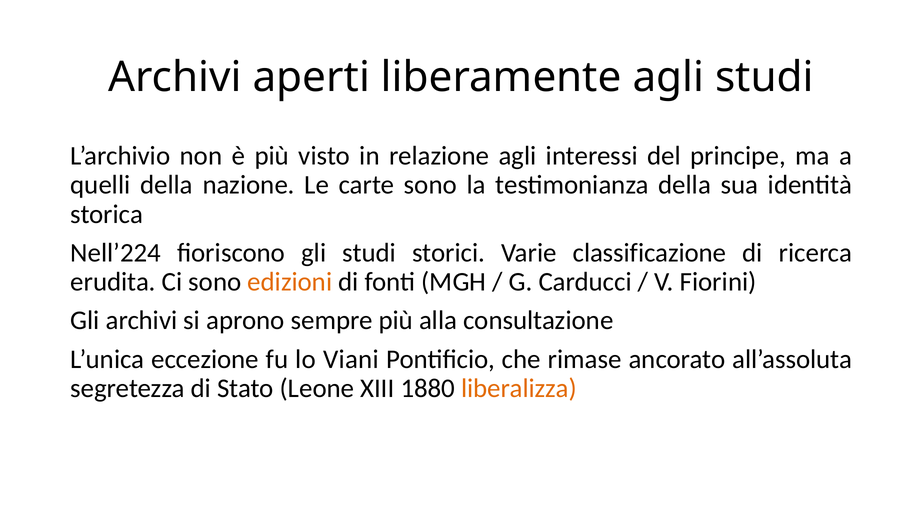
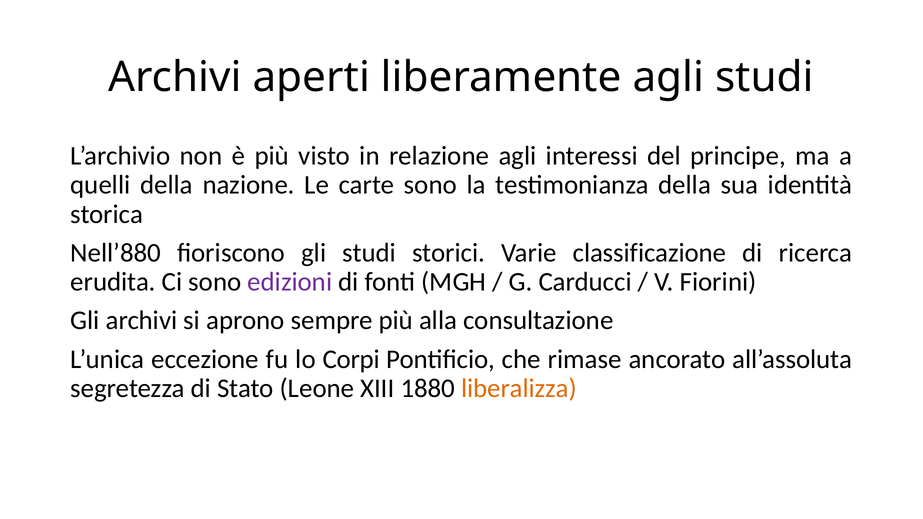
Nell’224: Nell’224 -> Nell’880 (116, 253)
edizioni colour: orange -> purple (290, 282)
Viani: Viani -> Corpi (351, 359)
